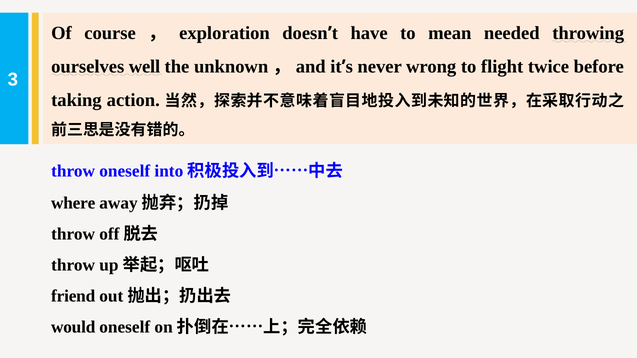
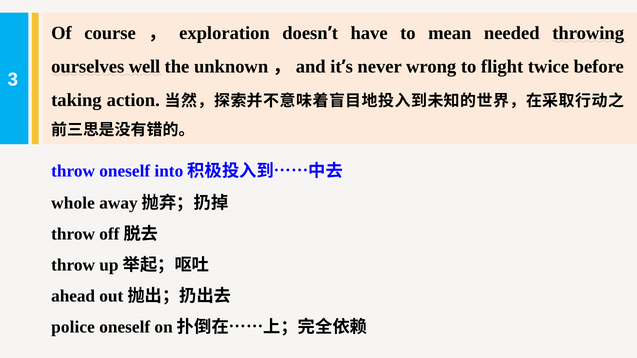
where: where -> whole (73, 203)
friend: friend -> ahead (73, 297)
would: would -> police (73, 328)
